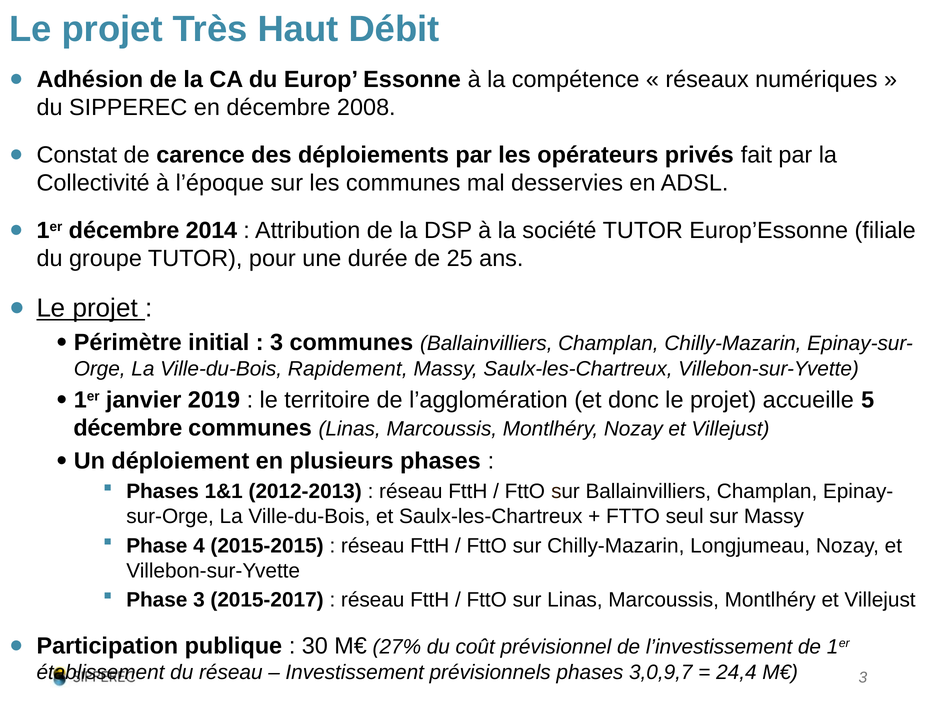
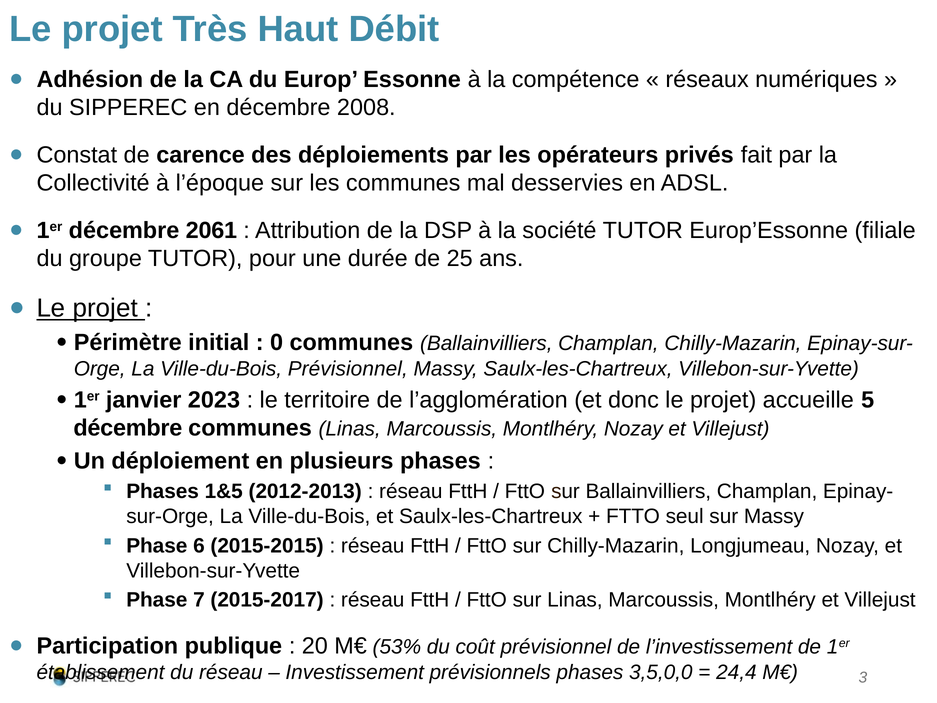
2014: 2014 -> 2061 (211, 230)
3: 3 -> 0 (277, 342)
Ville-du-Bois Rapidement: Rapidement -> Prévisionnel (348, 369)
2019: 2019 -> 2023 (214, 400)
1&1: 1&1 -> 1&5 (224, 491)
4: 4 -> 6 (199, 546)
Phase 3: 3 -> 7 (199, 600)
30: 30 -> 20 (315, 646)
27%: 27% -> 53% (397, 646)
3,0,9,7: 3,0,9,7 -> 3,5,0,0 (661, 672)
